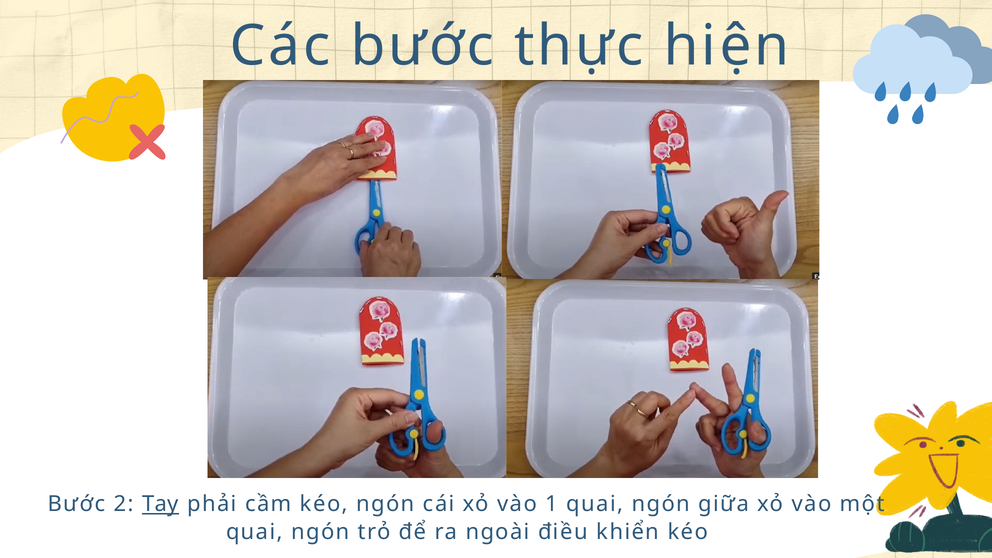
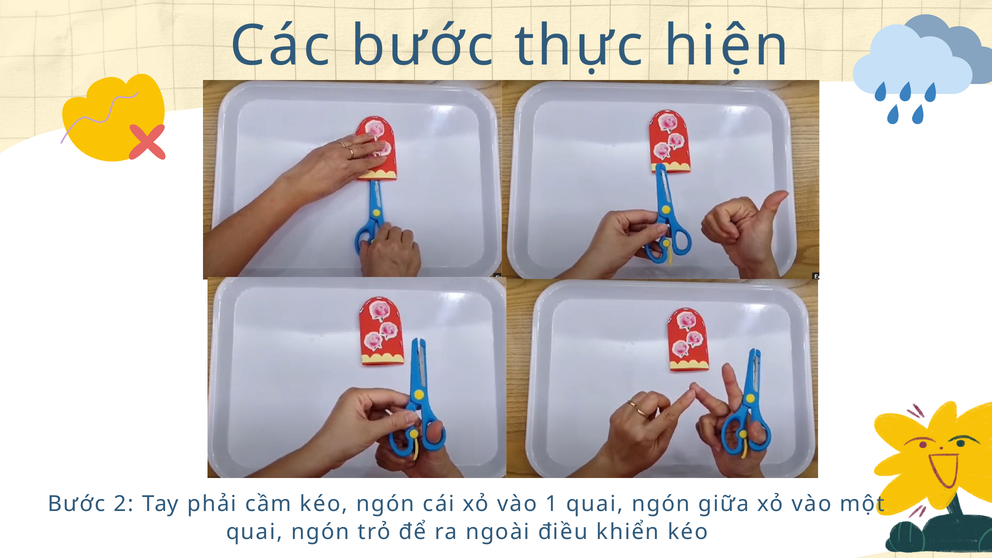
Tay underline: present -> none (160, 504)
